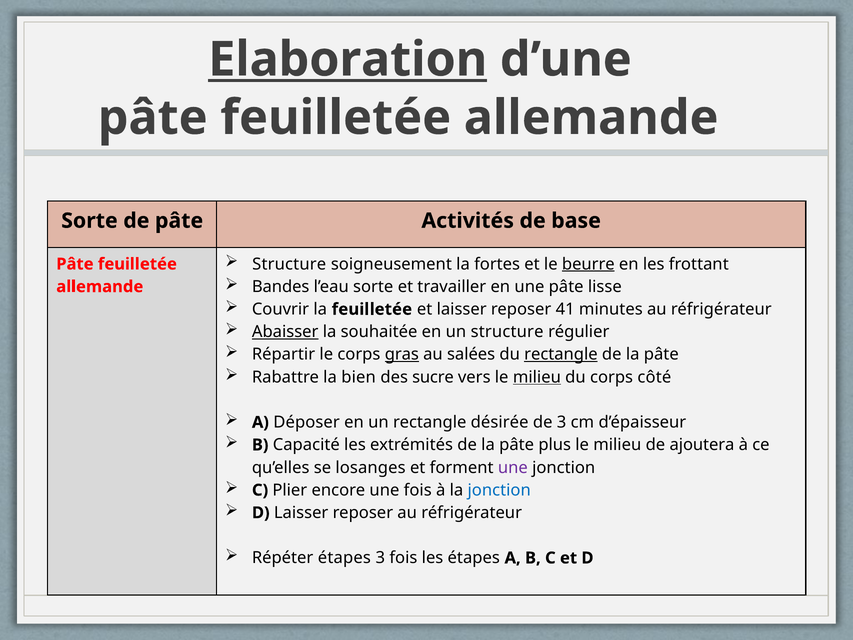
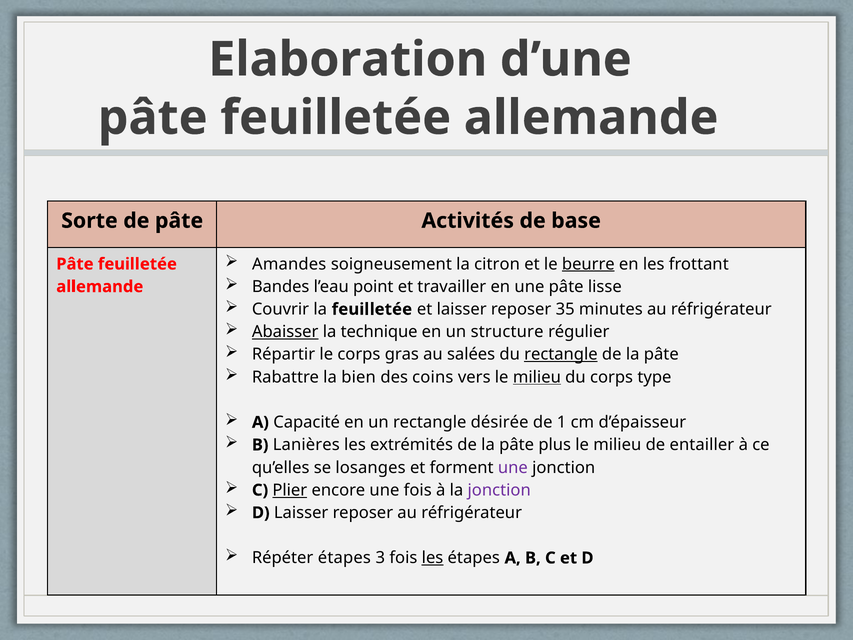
Elaboration underline: present -> none (348, 60)
Structure: Structure -> Amandes (289, 264)
fortes: fortes -> citron (497, 264)
l’eau sorte: sorte -> point (373, 287)
41: 41 -> 35 (565, 309)
souhaitée: souhaitée -> technique (379, 332)
gras underline: present -> none (402, 354)
sucre: sucre -> coins (433, 377)
côté: côté -> type (654, 377)
Déposer: Déposer -> Capacité (307, 422)
de 3: 3 -> 1 (562, 422)
Capacité: Capacité -> Lanières (306, 445)
ajoutera: ajoutera -> entailler (702, 445)
Plier underline: none -> present (290, 490)
jonction colour: blue -> purple (499, 490)
les underline: none -> present (433, 558)
